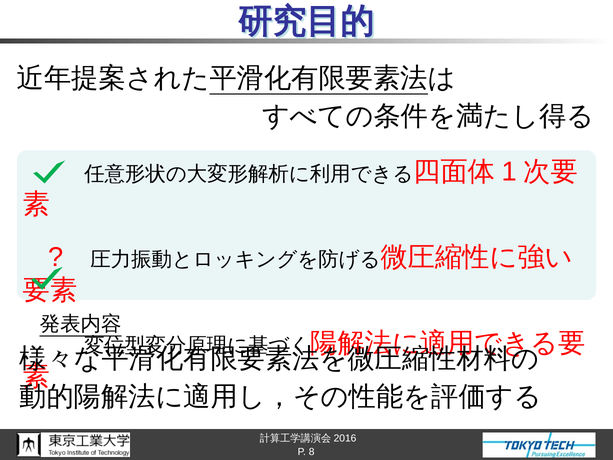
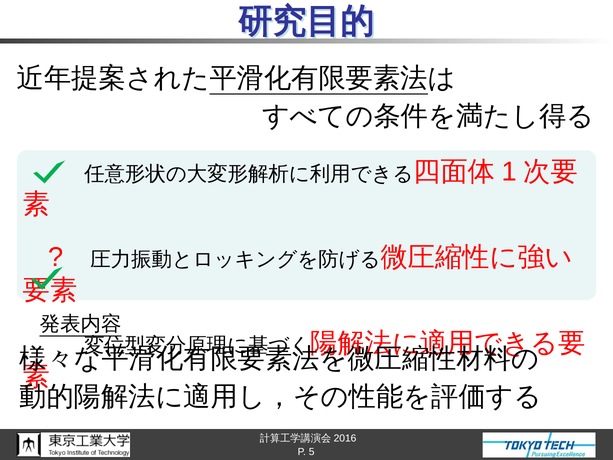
8: 8 -> 5 (312, 452)
